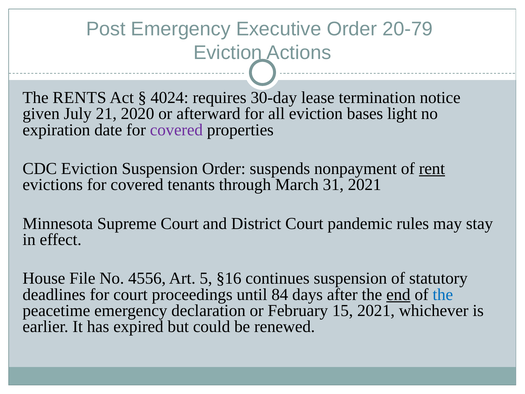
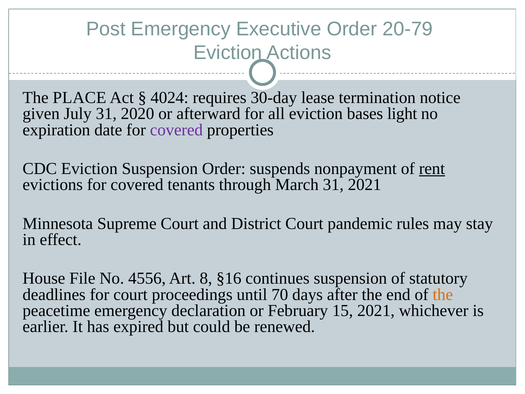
RENTS: RENTS -> PLACE (80, 98)
July 21: 21 -> 31 (106, 114)
5: 5 -> 8 (206, 278)
84: 84 -> 70 (280, 294)
end underline: present -> none (398, 294)
the colour: blue -> orange (443, 294)
